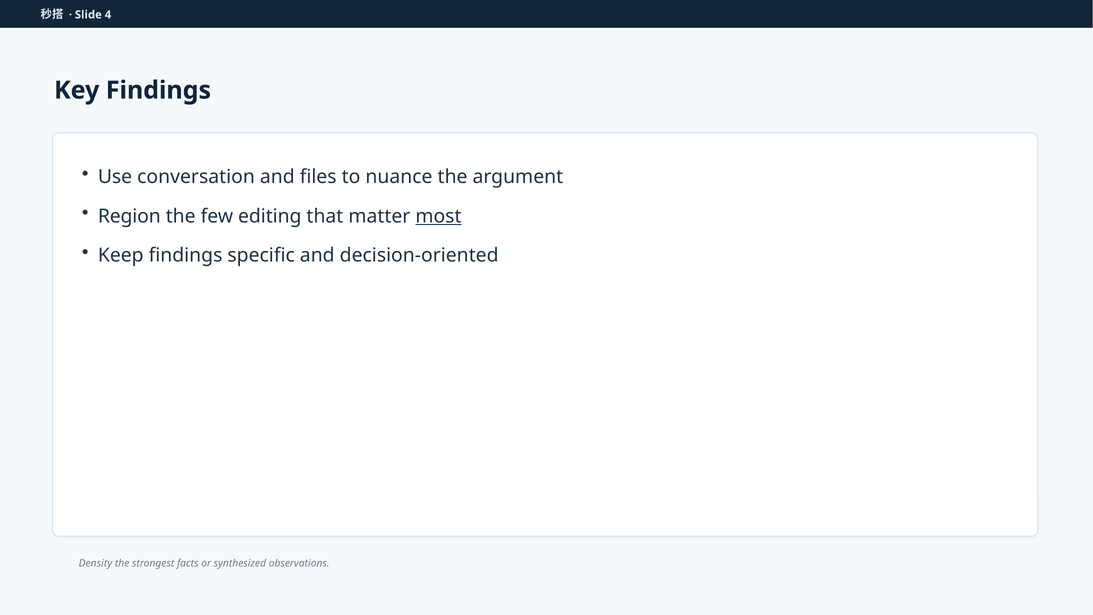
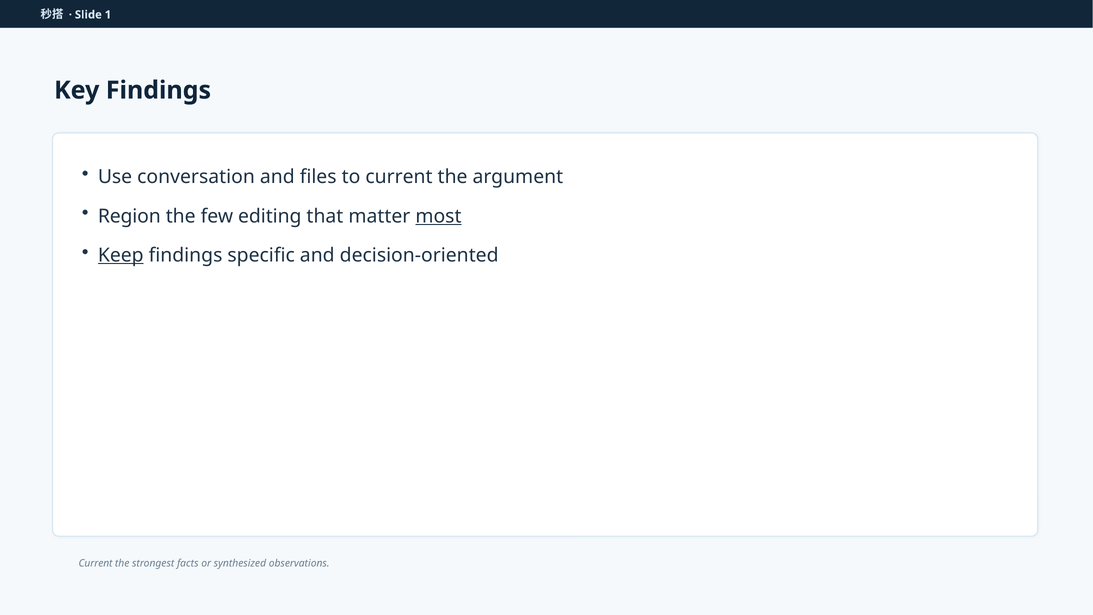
4: 4 -> 1 (108, 15)
to nuance: nuance -> current (399, 177)
Keep underline: none -> present (121, 255)
Density: Density -> Current (96, 563)
